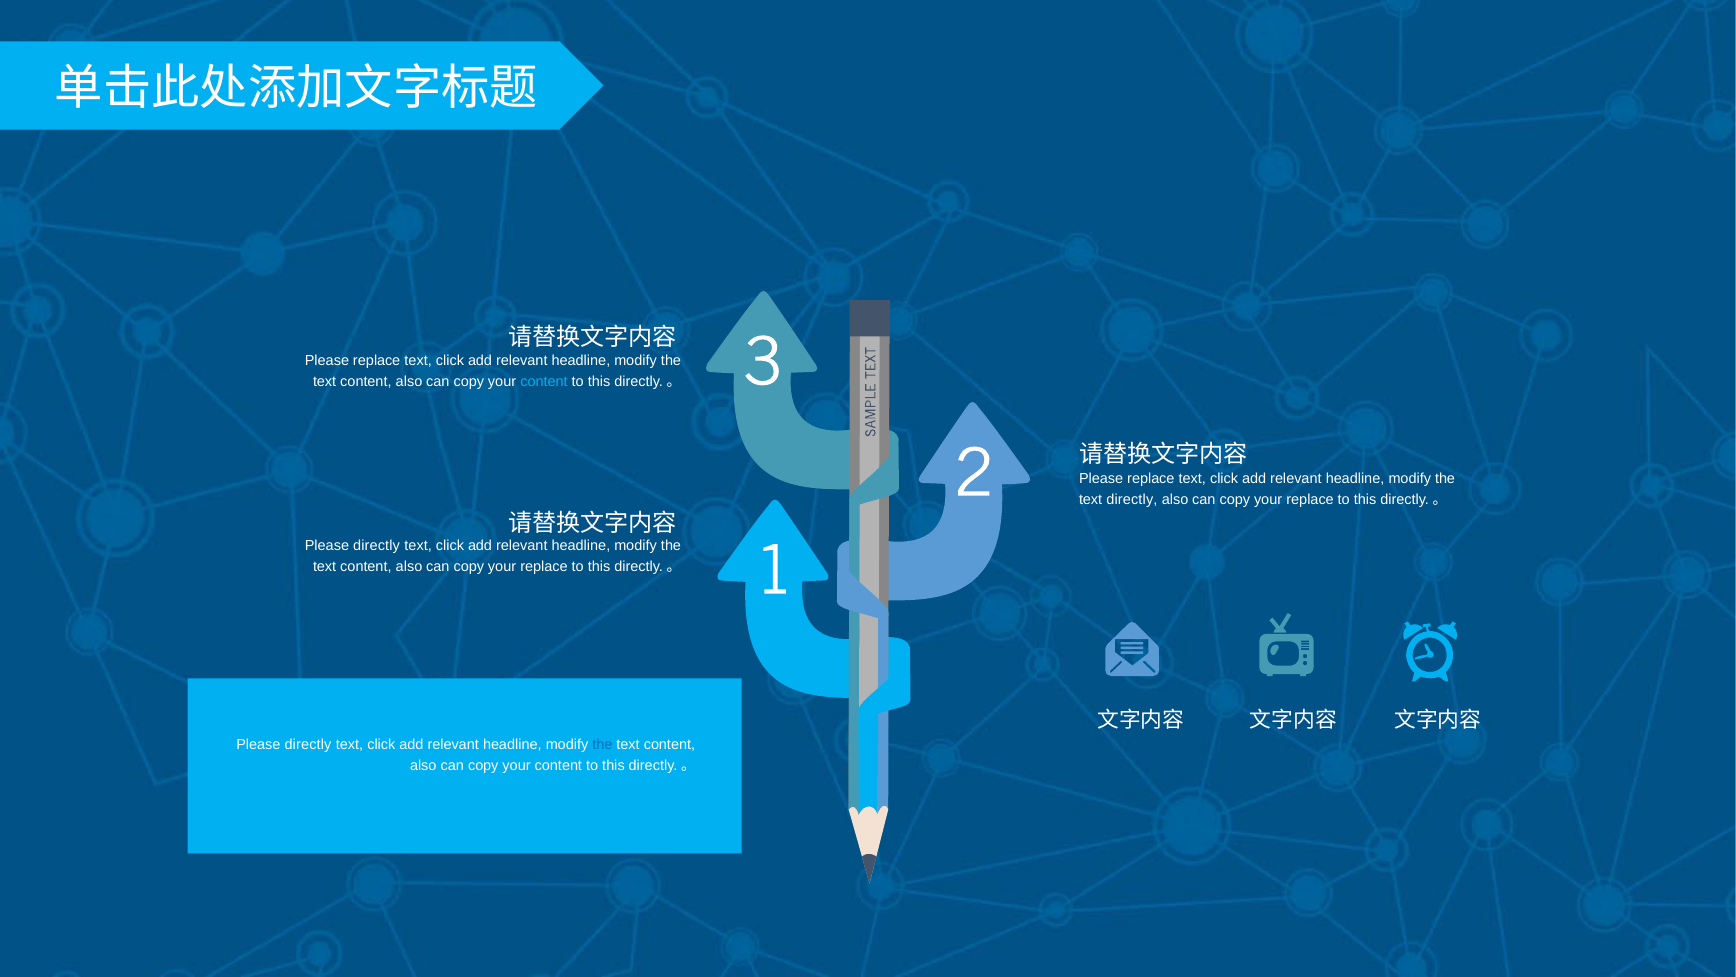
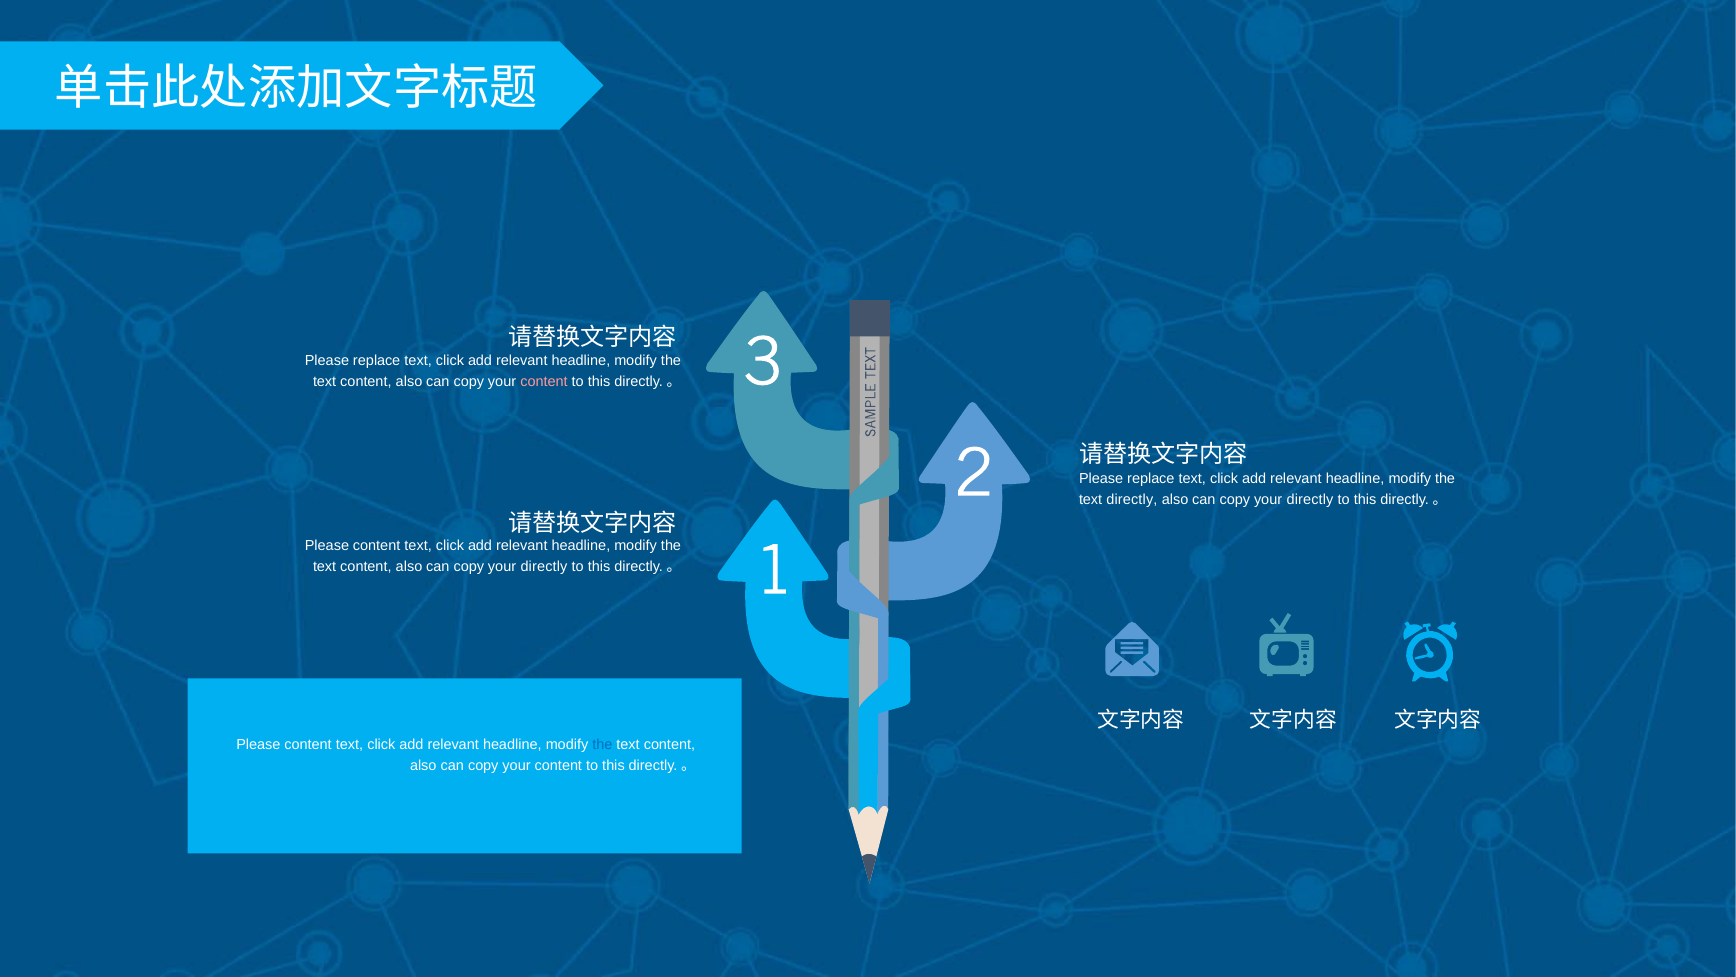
content colour: light blue -> pink (544, 381)
replace: replace -> directly (1310, 499)
directly: directly -> content (377, 546)
replace: replace -> directly (544, 567)
directly: directly -> content (308, 744)
